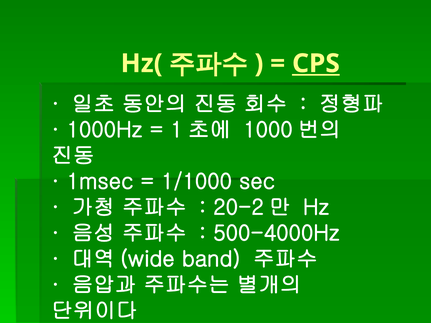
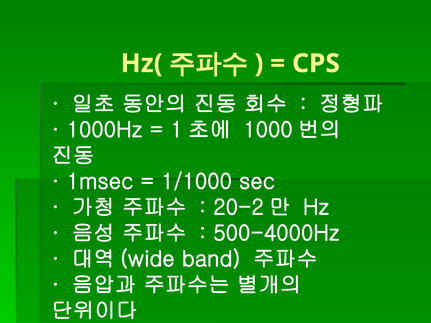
CPS underline: present -> none (316, 64)
